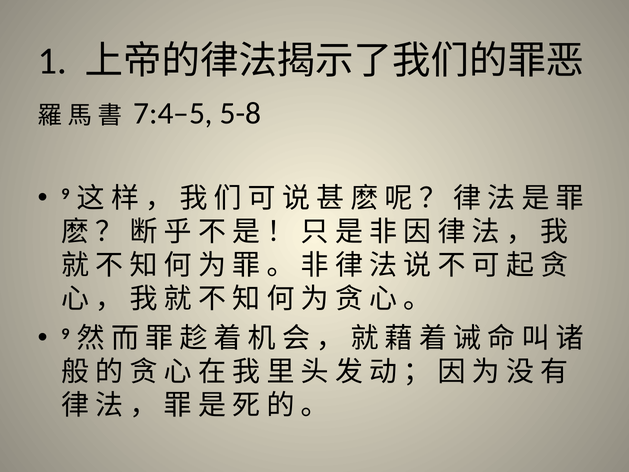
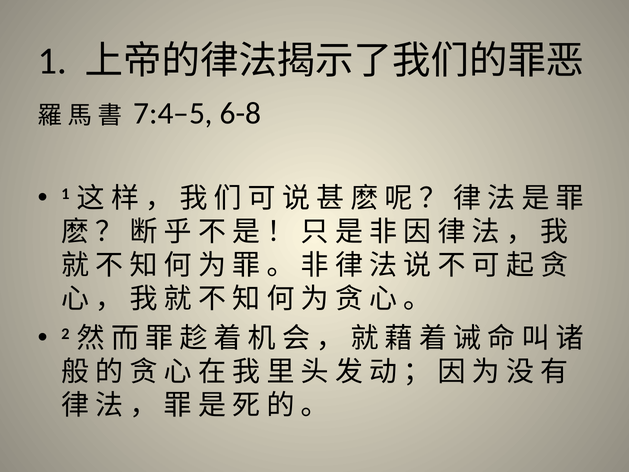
5-8: 5-8 -> 6-8 (241, 113)
9: 9 -> 1 (65, 194)
9: 9 -> 2 (65, 334)
